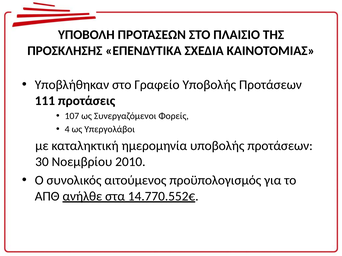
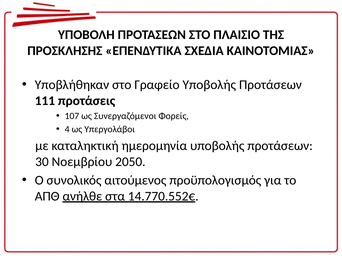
2010: 2010 -> 2050 (130, 162)
